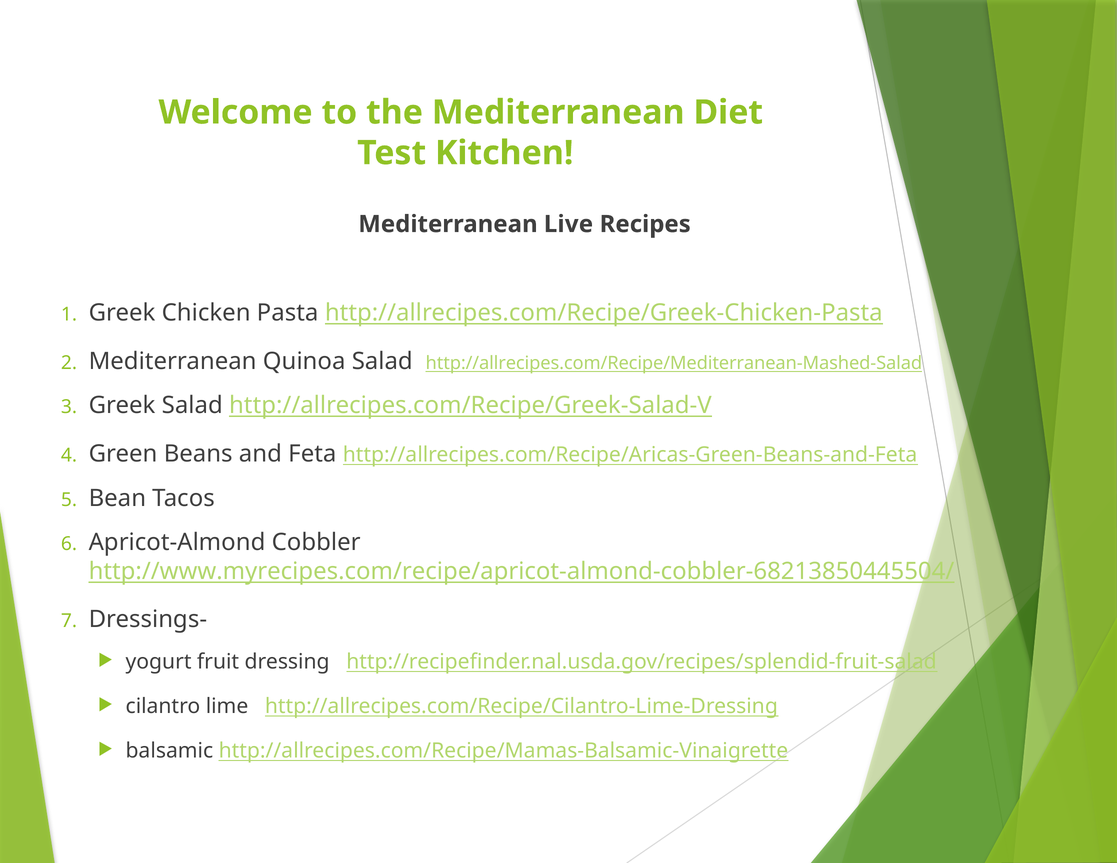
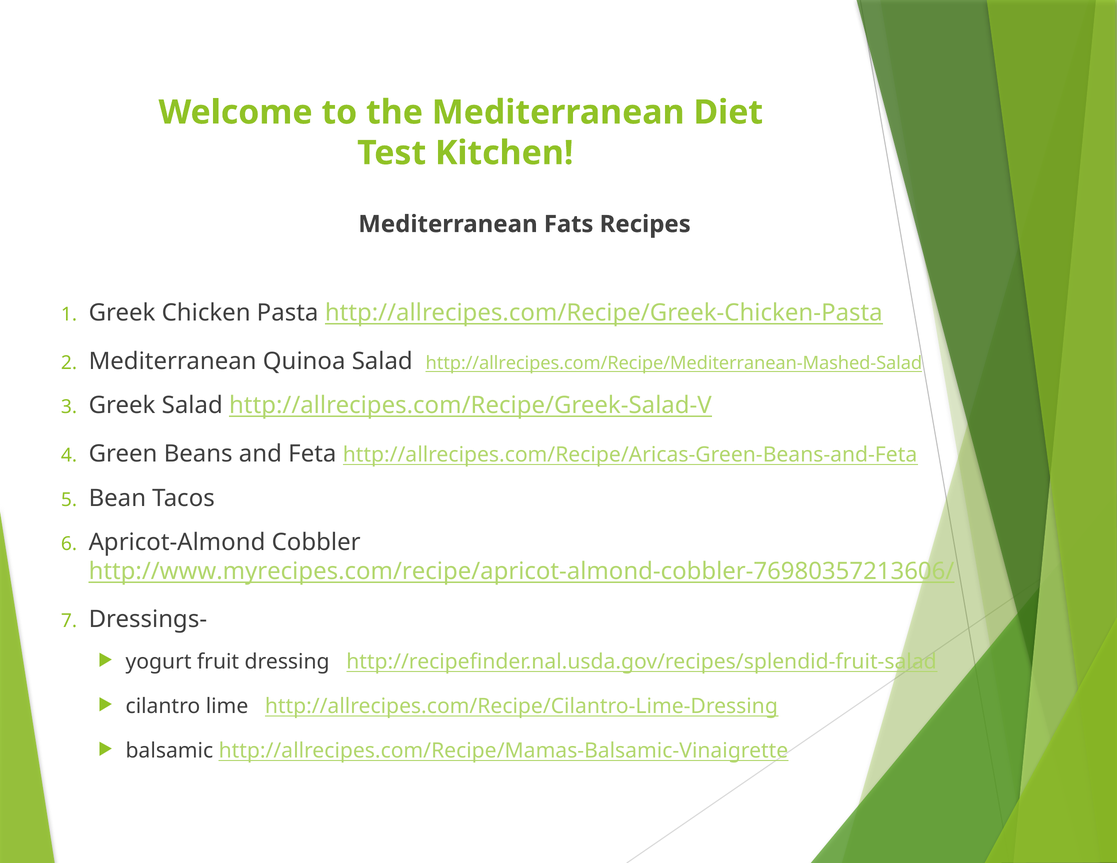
Live: Live -> Fats (569, 224)
http://www.myrecipes.com/recipe/apricot-almond-cobbler-68213850445504/: http://www.myrecipes.com/recipe/apricot-almond-cobbler-68213850445504/ -> http://www.myrecipes.com/recipe/apricot-almond-cobbler-76980357213606/ (521, 571)
